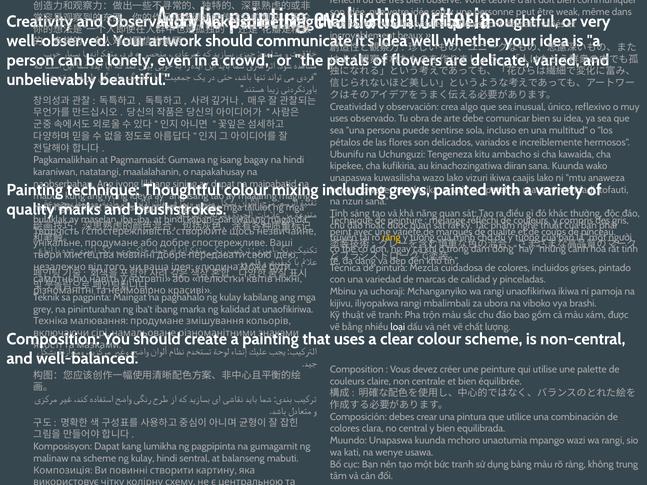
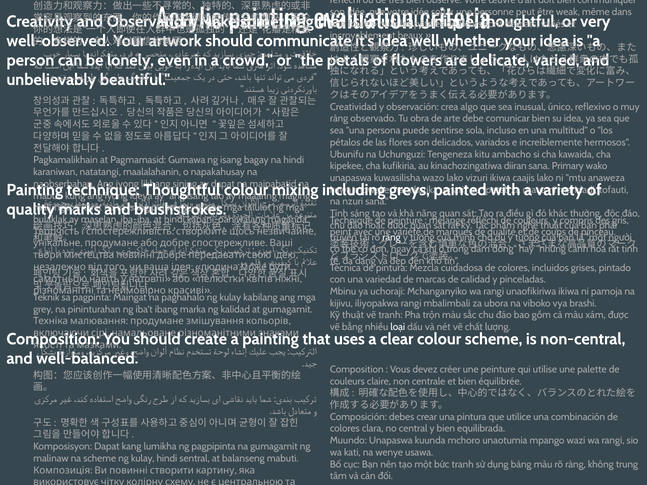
uses: uses -> ràng (339, 119)
sana Kuunda: Kuunda -> Primary (568, 166)
ràng colour: yellow -> white (392, 237)
at unaofikiriwa: unaofikiriwa -> gumagamit (288, 309)
